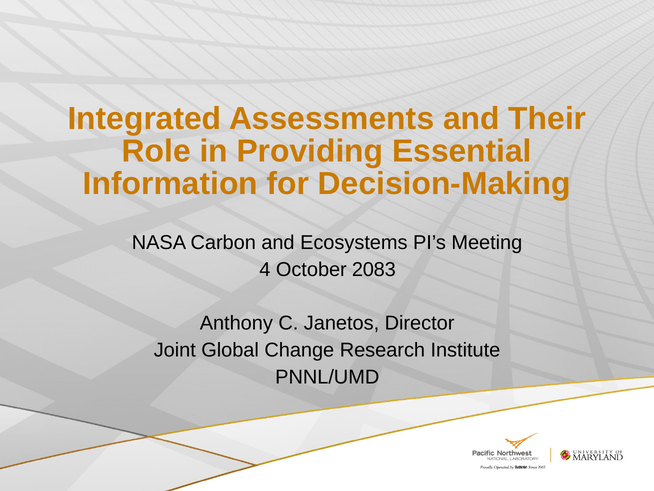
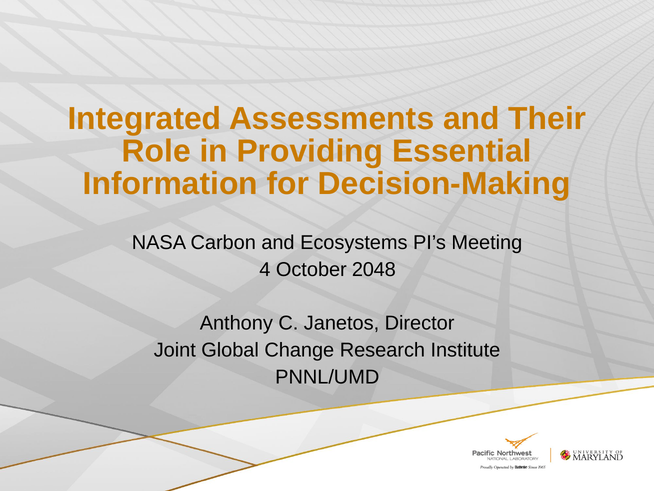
2083: 2083 -> 2048 (374, 269)
